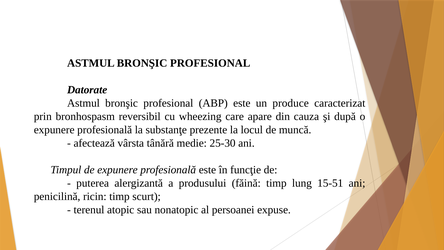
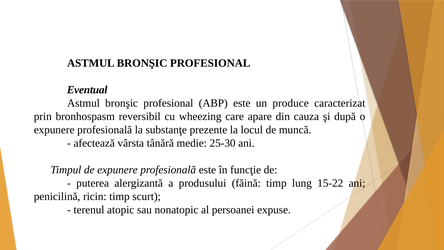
Datorate: Datorate -> Eventual (87, 90)
15-51: 15-51 -> 15-22 (330, 183)
